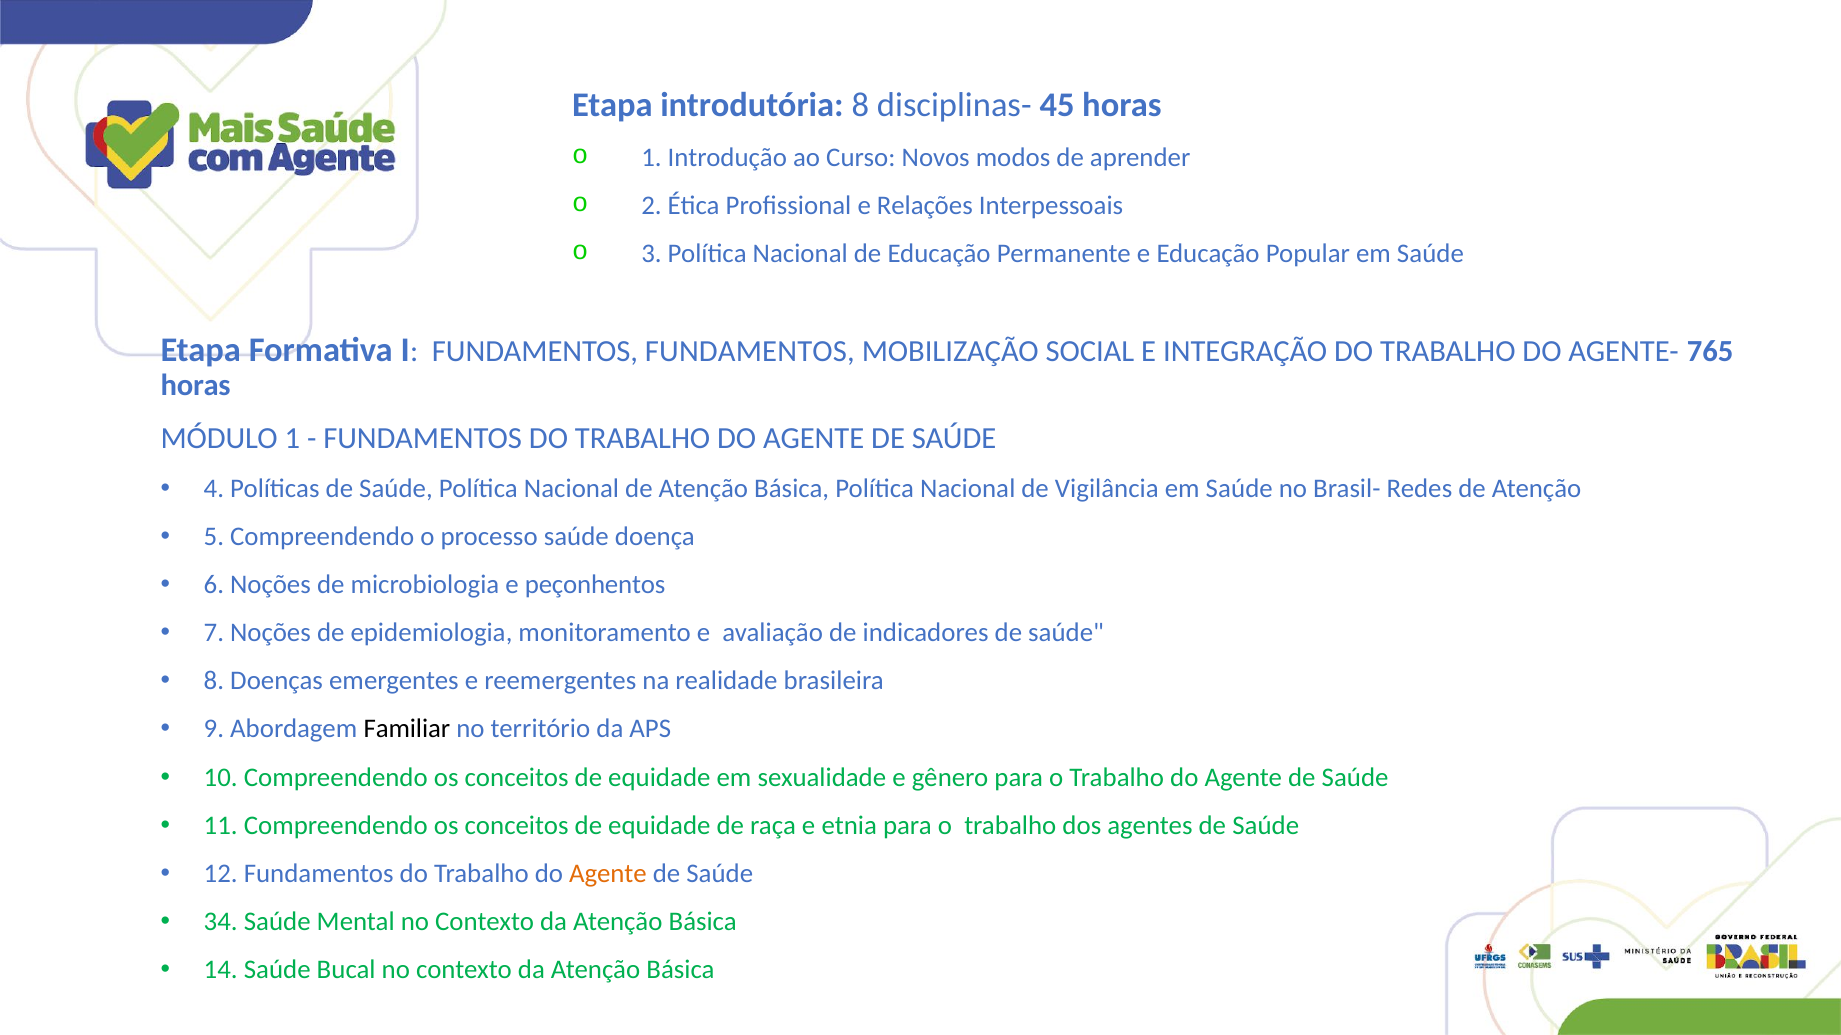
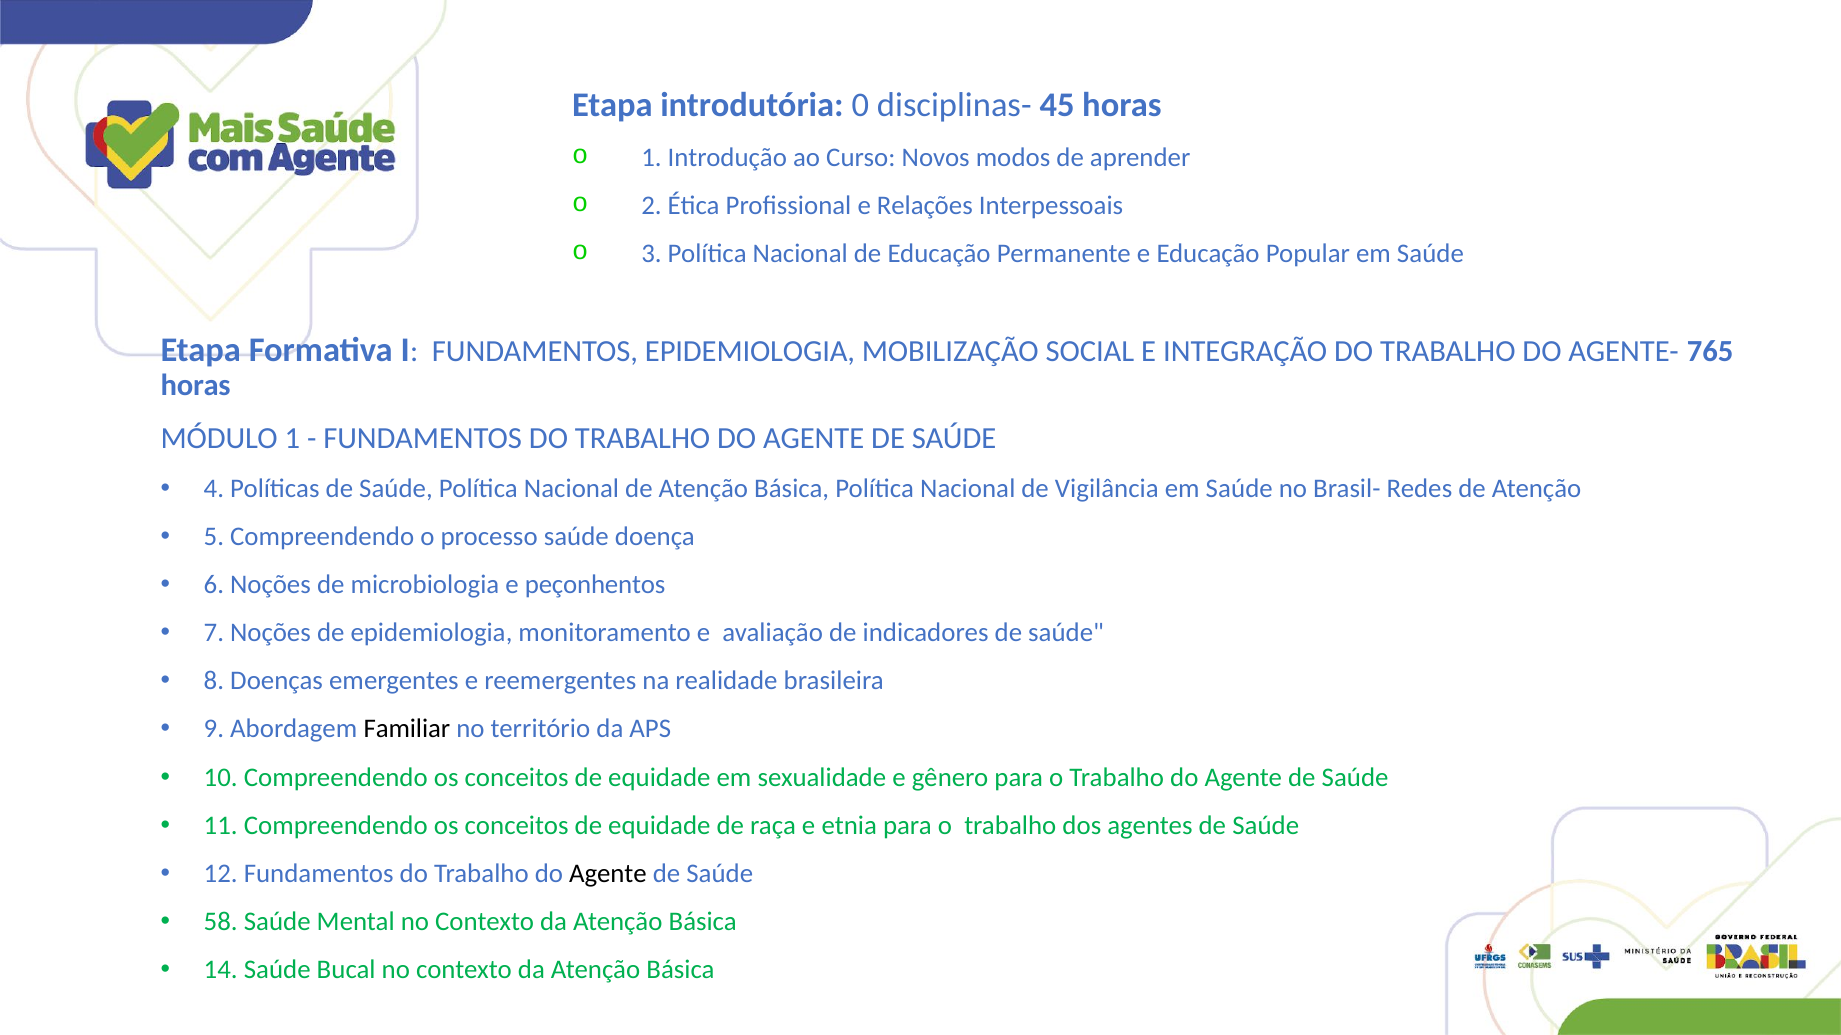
introdutória 8: 8 -> 0 (860, 105)
FUNDAMENTOS FUNDAMENTOS: FUNDAMENTOS -> EPIDEMIOLOGIA (750, 352)
Agente colour: orange -> black (608, 874)
34: 34 -> 58 (221, 922)
